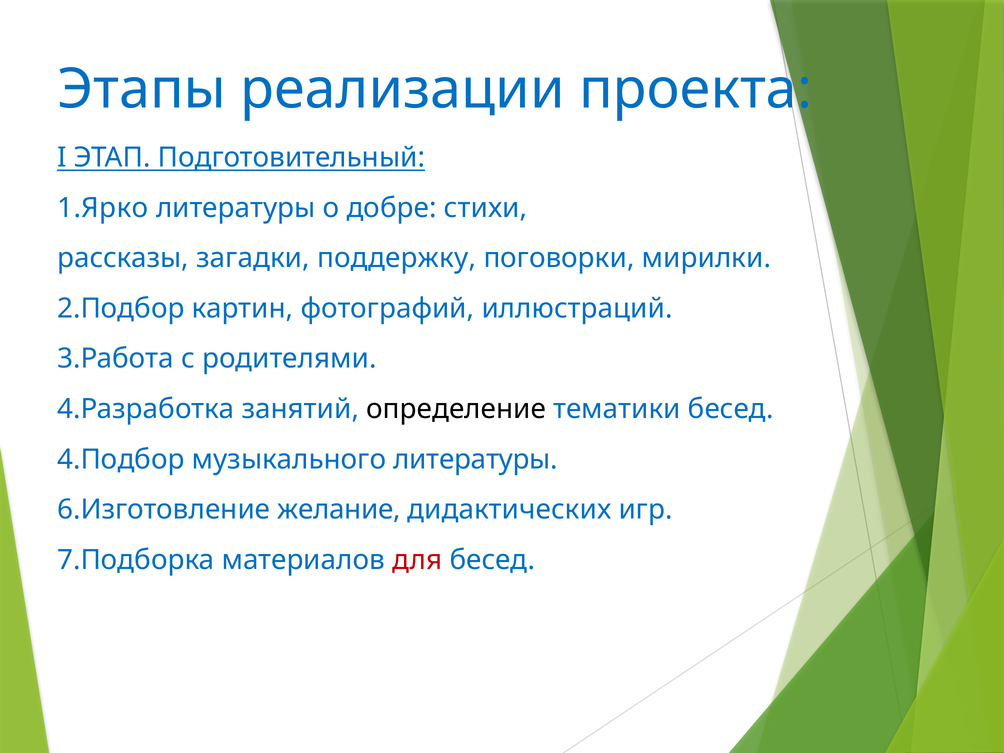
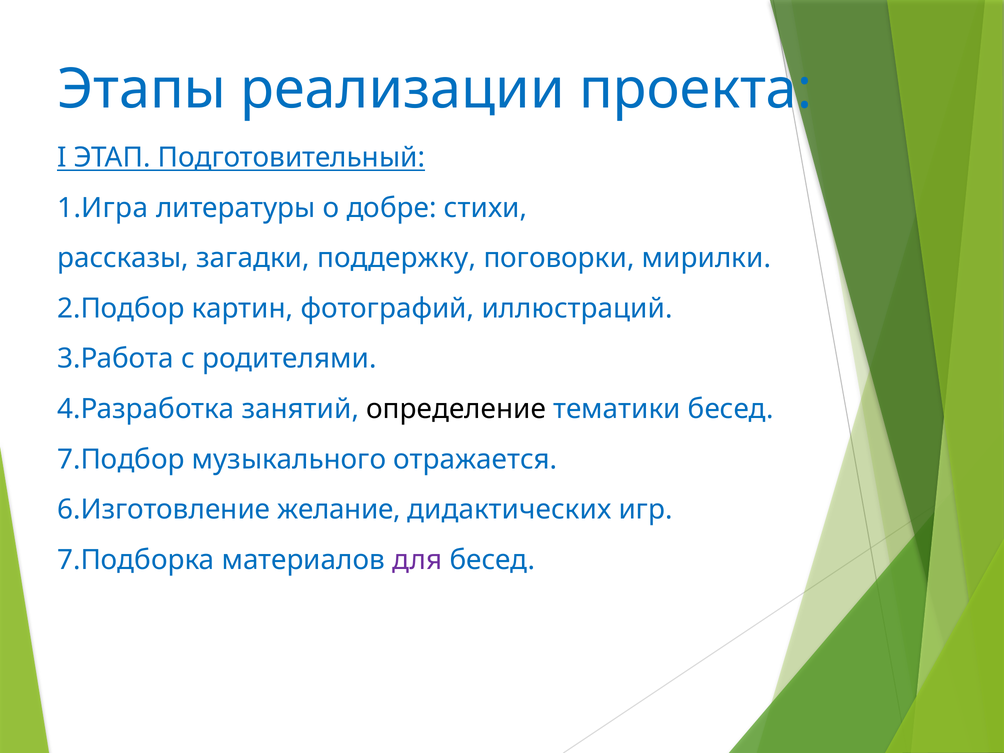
1.Ярко: 1.Ярко -> 1.Игра (103, 208)
4.Подбор: 4.Подбор -> 7.Подбор (121, 459)
музыкального литературы: литературы -> отражается (475, 459)
для colour: red -> purple (417, 560)
